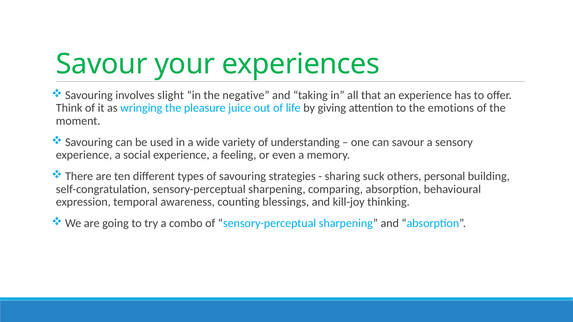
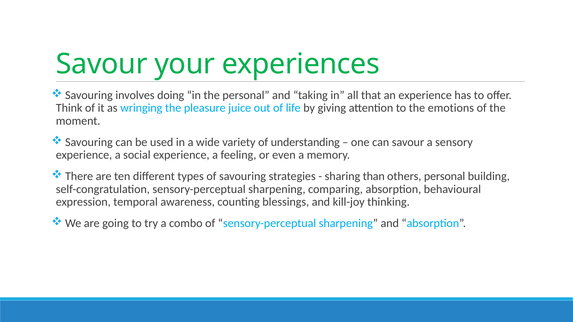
slight: slight -> doing (171, 95)
the negative: negative -> personal (246, 95)
suck: suck -> than (374, 176)
